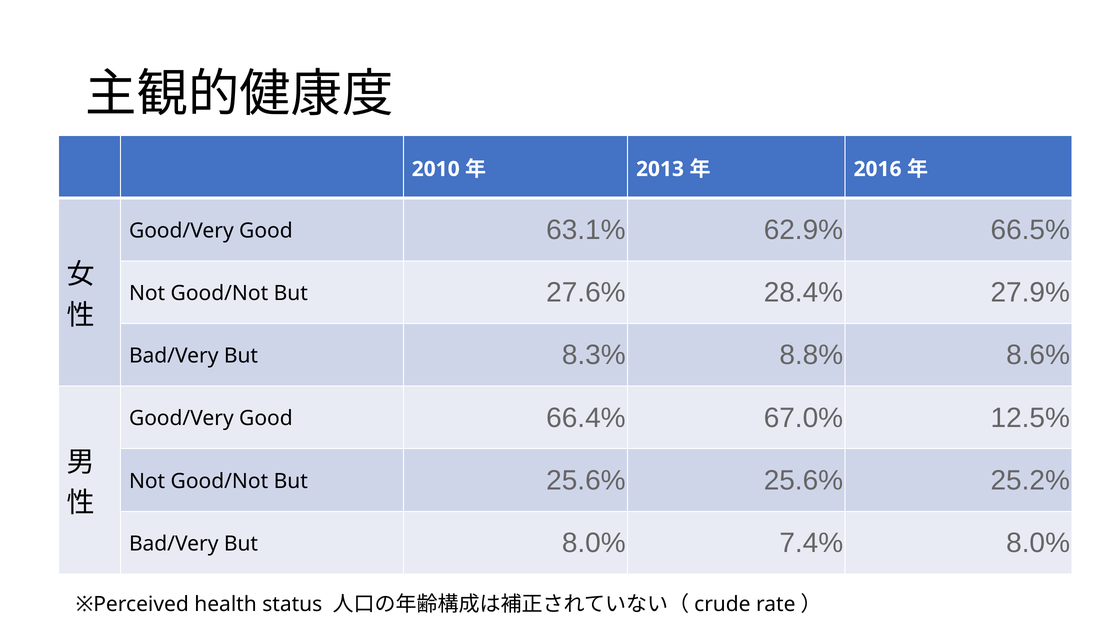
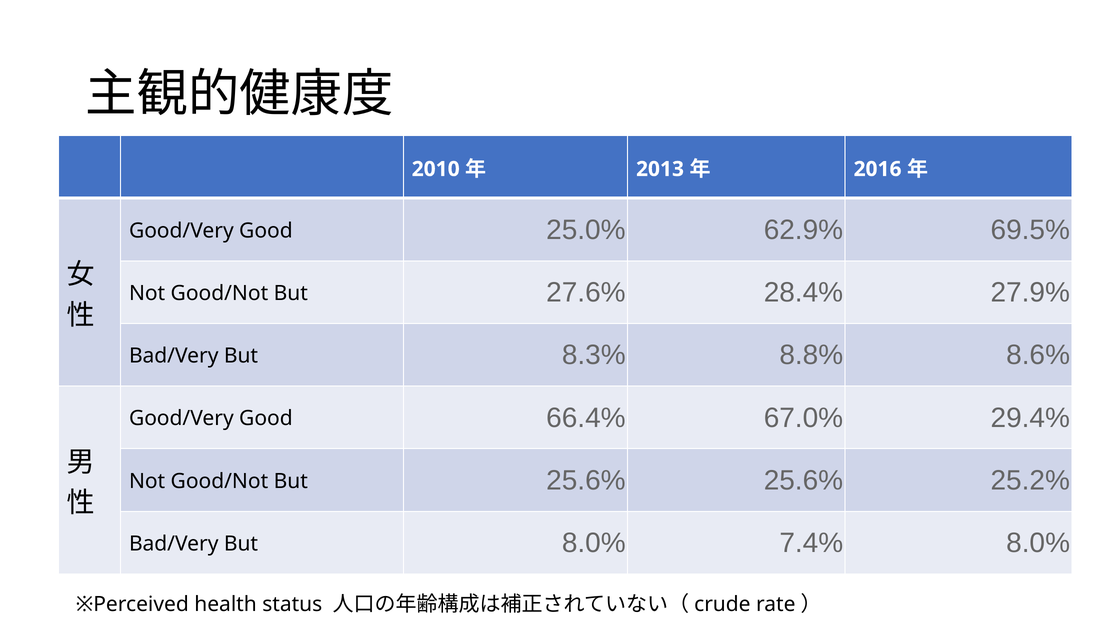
63.1%: 63.1% -> 25.0% (586, 230)
66.5%: 66.5% -> 69.5% (1030, 230)
12.5%: 12.5% -> 29.4% (1030, 418)
